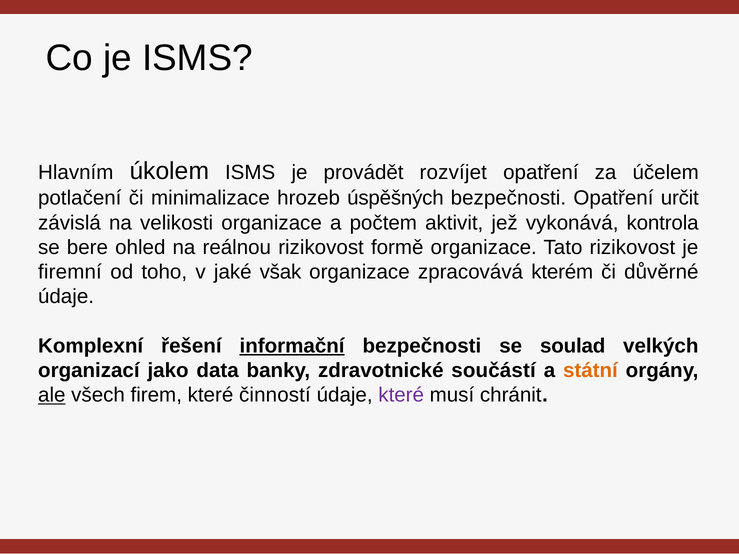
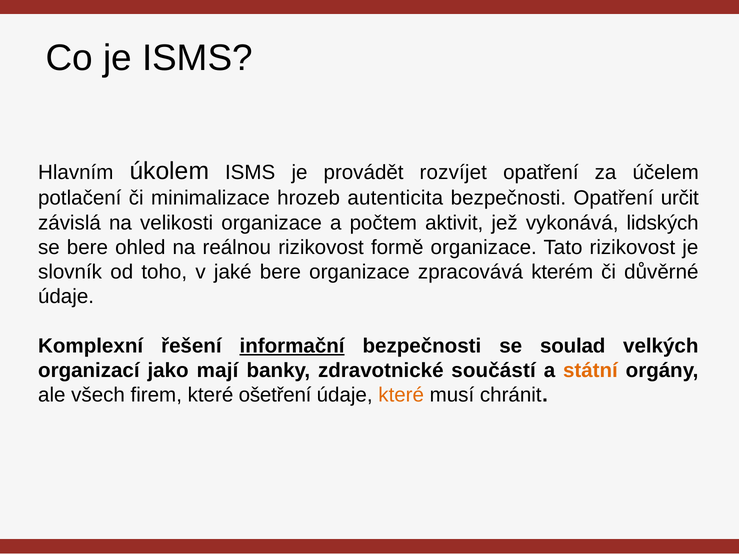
úspěšných: úspěšných -> autenticita (395, 198)
kontrola: kontrola -> lidských (663, 223)
firemní: firemní -> slovník (70, 272)
jaké však: však -> bere (280, 272)
data: data -> mají (218, 371)
ale underline: present -> none (52, 395)
činností: činností -> ošetření (275, 395)
které colour: purple -> orange (401, 395)
